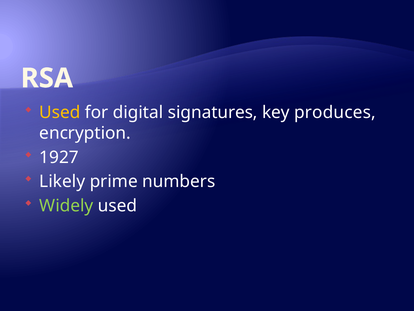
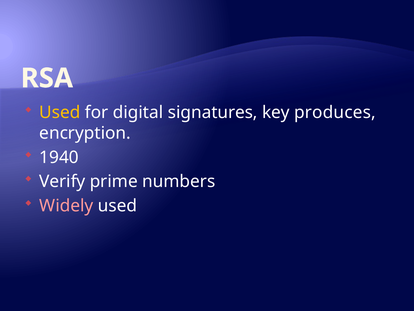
1927: 1927 -> 1940 (59, 157)
Likely: Likely -> Verify (62, 181)
Widely colour: light green -> pink (66, 205)
